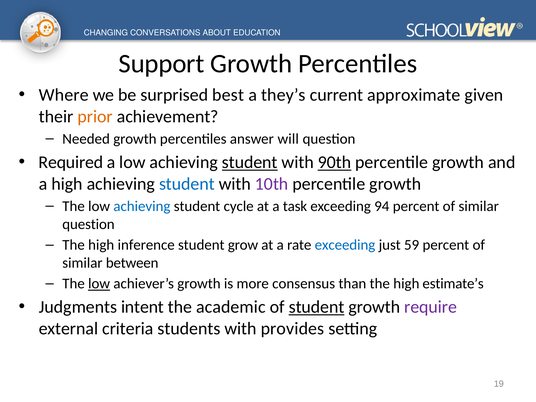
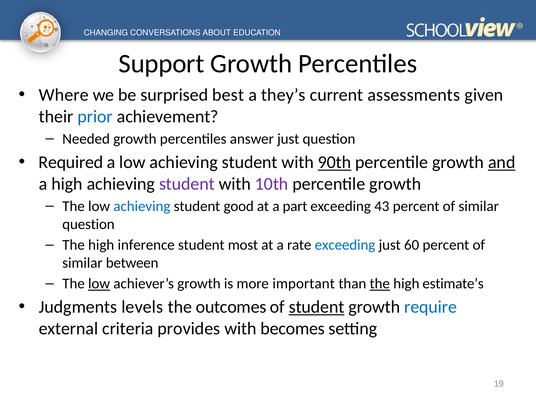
approximate: approximate -> assessments (414, 95)
prior colour: orange -> blue (95, 116)
answer will: will -> just (288, 139)
student underline: present -> none (250, 162)
and underline: none -> present (502, 162)
student colour: blue -> purple (187, 184)
cycle: cycle -> good (239, 206)
task: task -> part (295, 206)
94: 94 -> 43 (382, 206)
grow: grow -> most (243, 245)
59: 59 -> 60 (412, 245)
consensus: consensus -> important (304, 284)
the underline: none -> present (380, 284)
intent: intent -> levels (142, 307)
academic: academic -> outcomes (231, 307)
require colour: purple -> blue (431, 307)
students: students -> provides (189, 329)
provides: provides -> becomes (293, 329)
